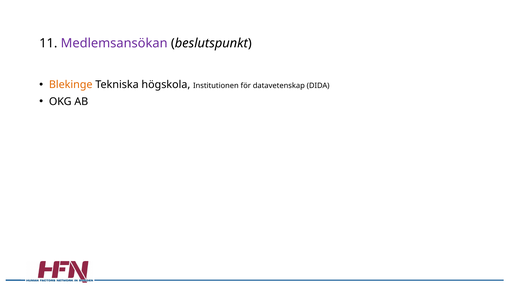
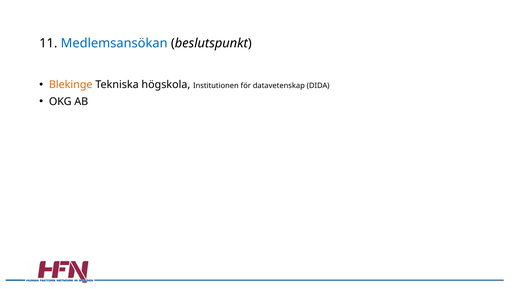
Medlemsansökan colour: purple -> blue (114, 43)
